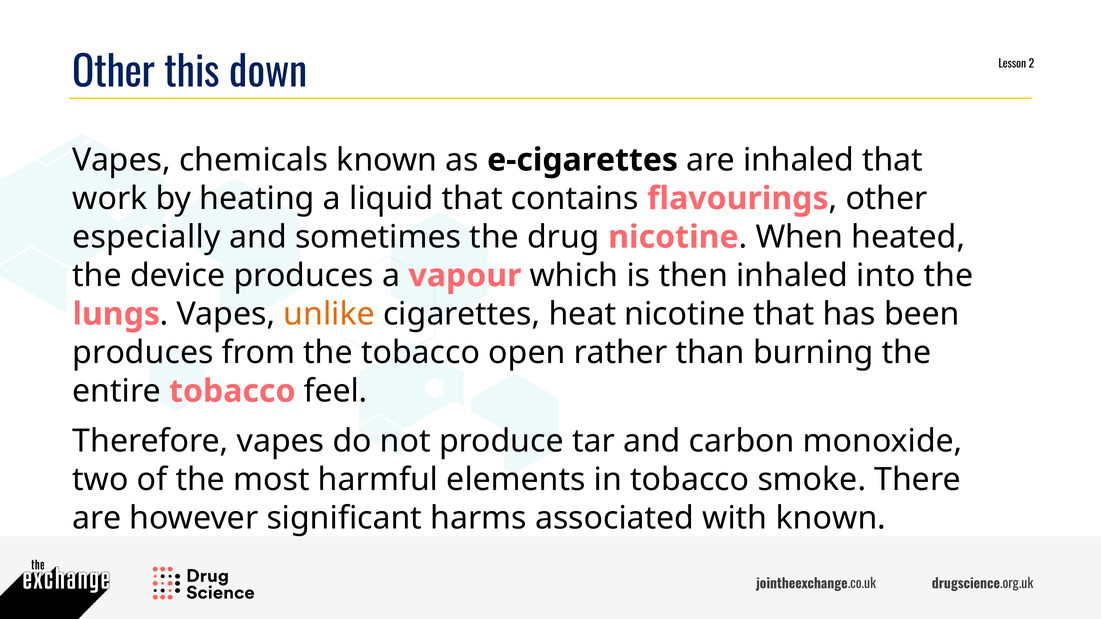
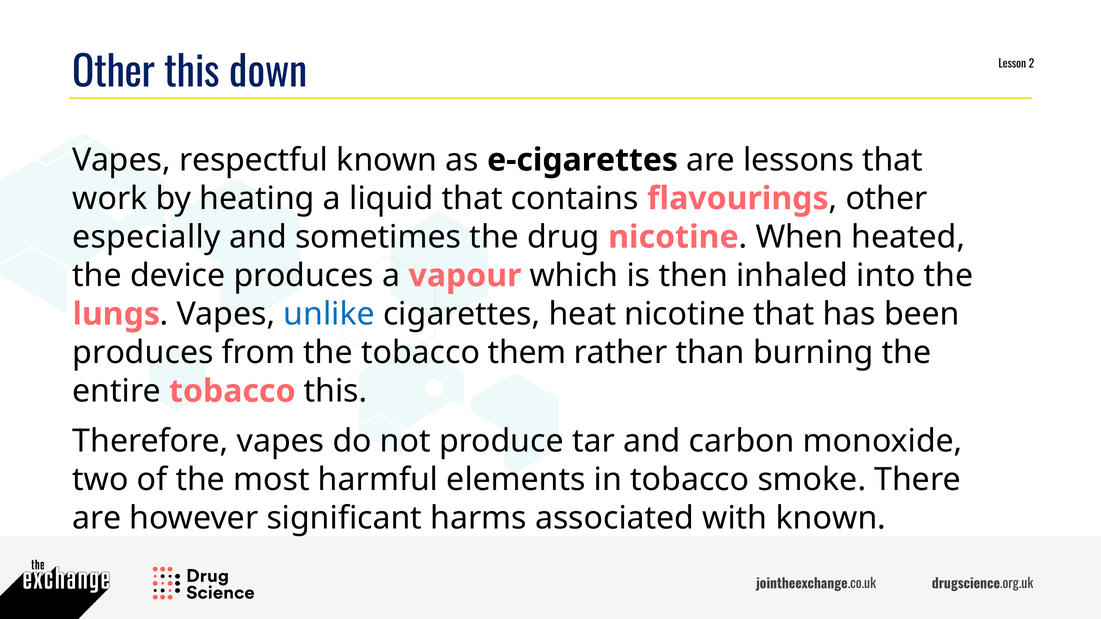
chemicals: chemicals -> respectful (254, 160)
are inhaled: inhaled -> lessons (799, 160)
unlike colour: orange -> blue (329, 314)
open: open -> them (527, 353)
tobacco feel: feel -> this (335, 391)
